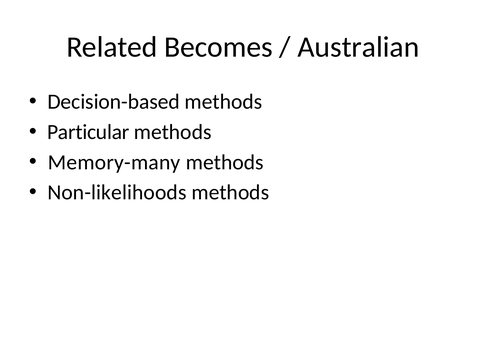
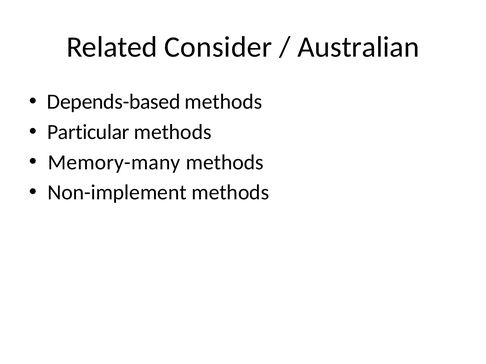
Becomes: Becomes -> Consider (218, 47)
Decision-based: Decision-based -> Depends-based (114, 102)
Non-likelihoods: Non-likelihoods -> Non-implement (117, 193)
